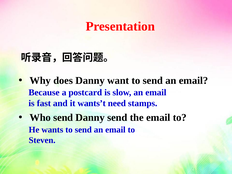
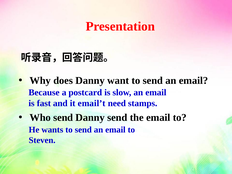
wants’t: wants’t -> email’t (92, 103)
